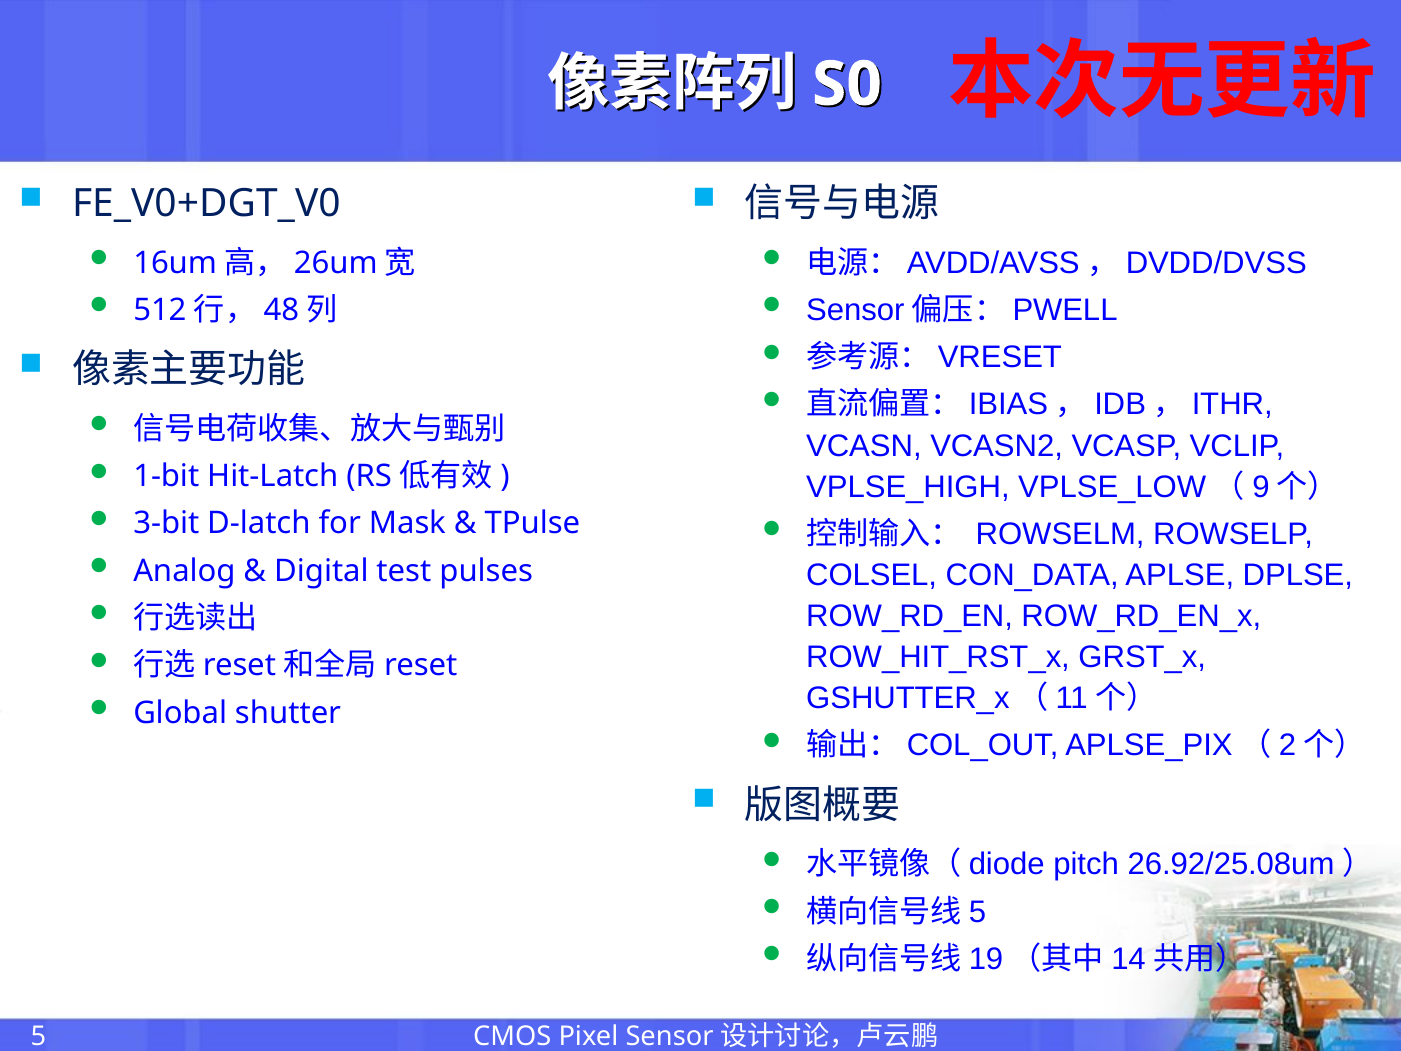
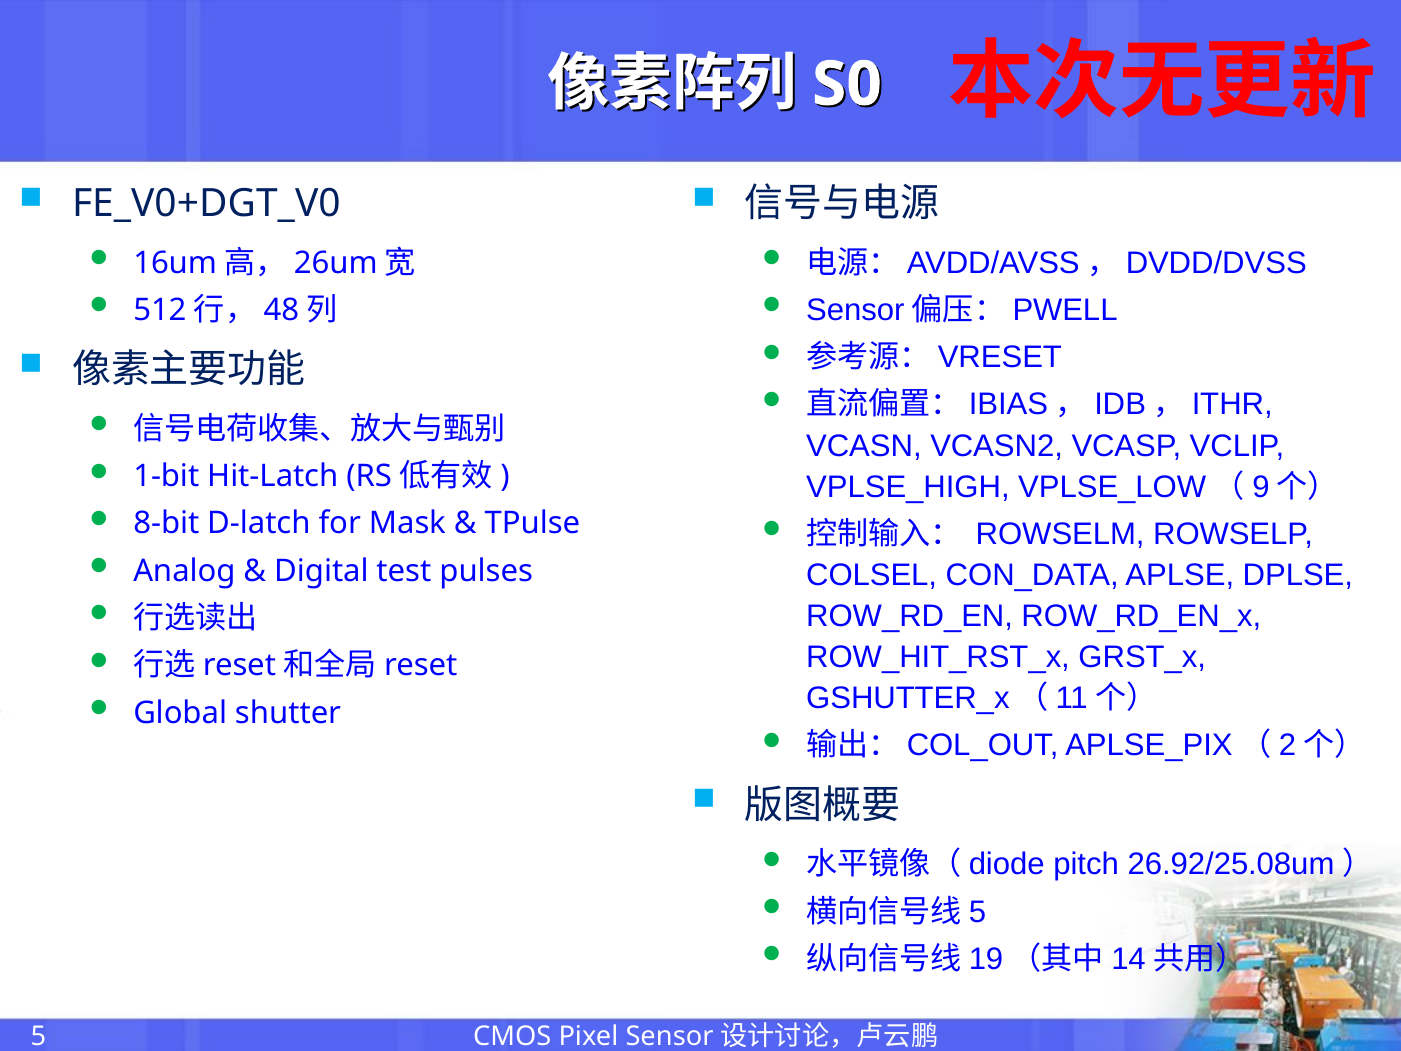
3-bit: 3-bit -> 8-bit (166, 524)
